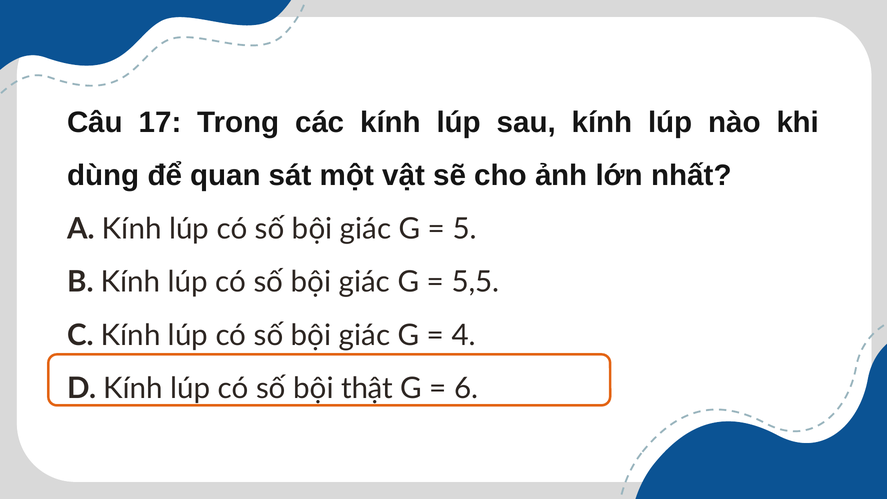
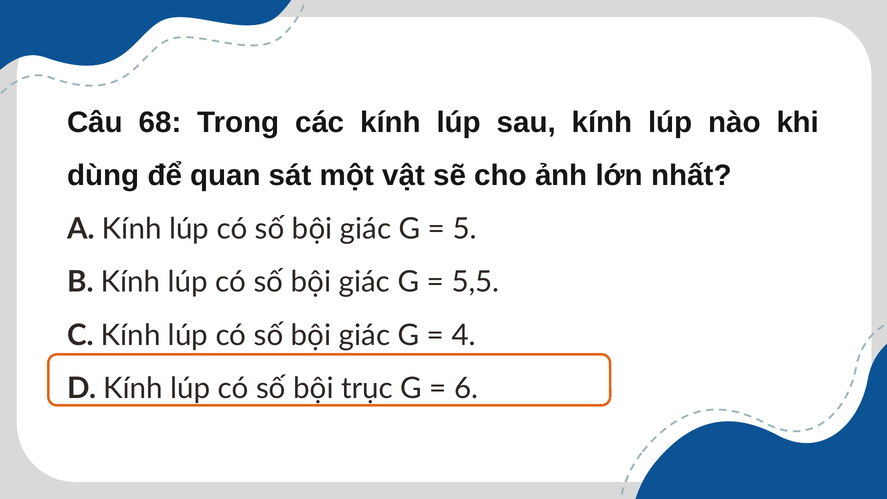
17: 17 -> 68 (160, 122)
thật: thật -> trục (367, 389)
